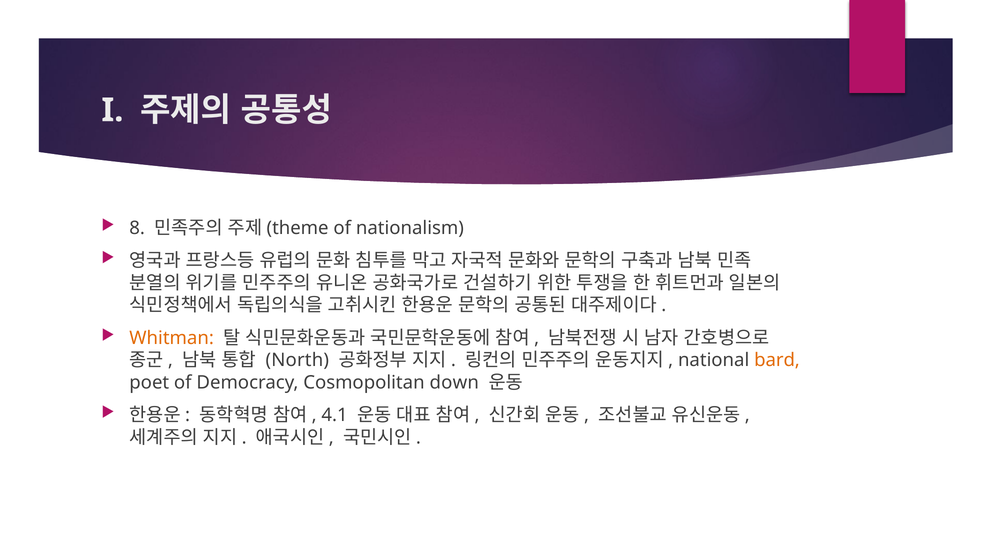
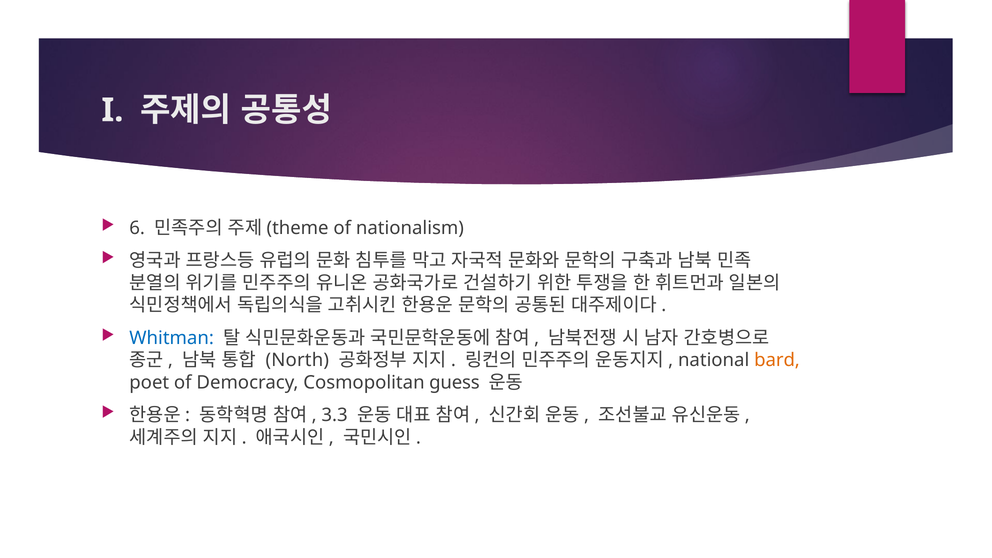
8: 8 -> 6 (137, 228)
Whitman colour: orange -> blue (172, 338)
down: down -> guess (454, 383)
4.1: 4.1 -> 3.3 (335, 415)
